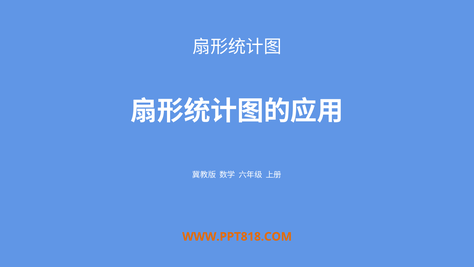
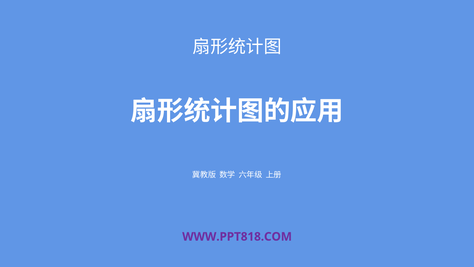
WWW.PPT818.COM colour: orange -> purple (237, 236)
